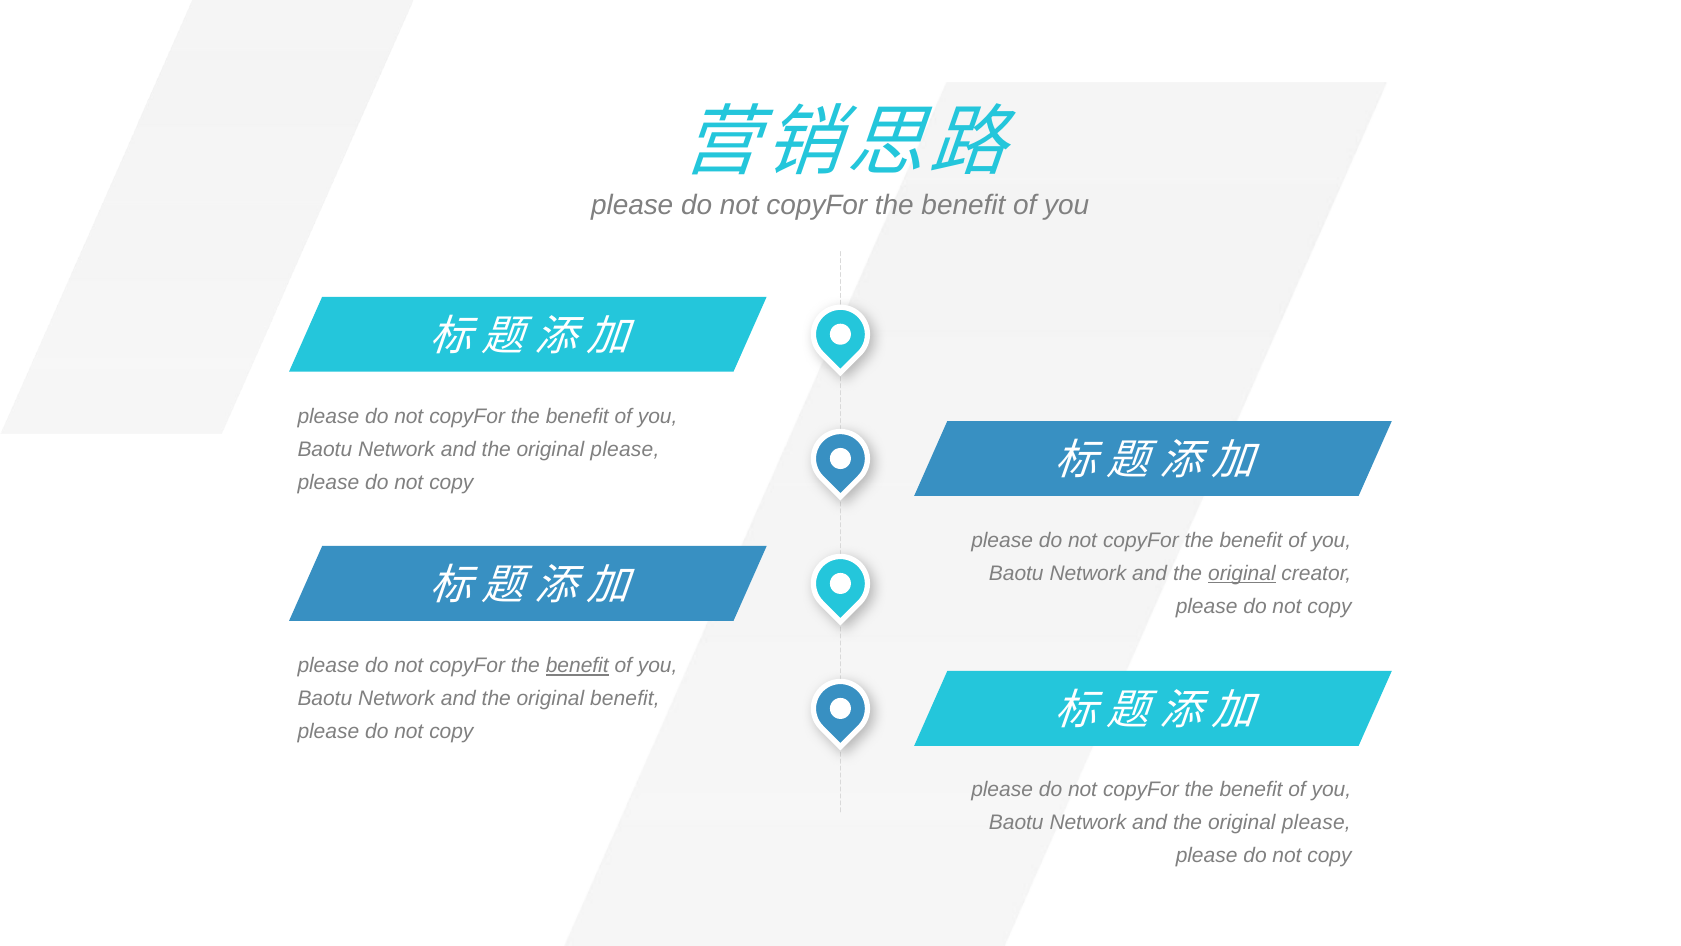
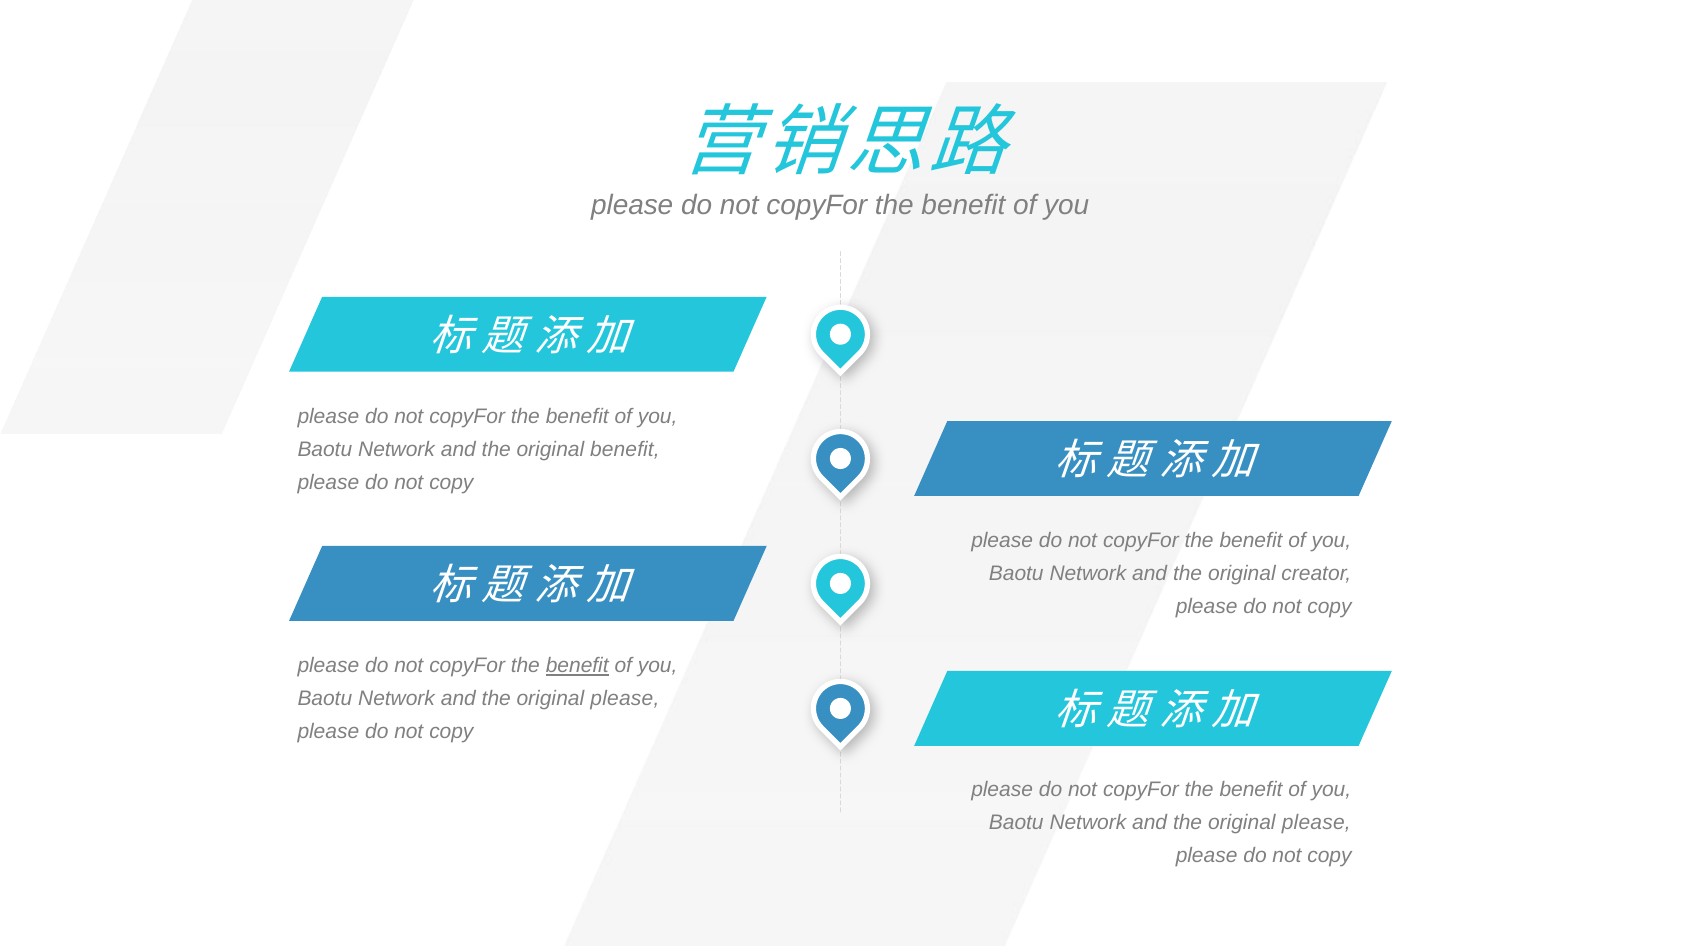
please: please -> benefit (625, 449)
original underline: present -> none (1242, 573)
benefit: benefit -> please (625, 698)
